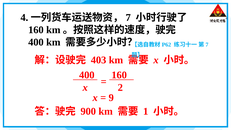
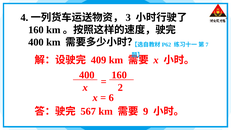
7: 7 -> 3 (128, 18)
403: 403 -> 409 (99, 60)
9: 9 -> 6 (111, 98)
900: 900 -> 567 (88, 111)
1: 1 -> 9 (146, 111)
